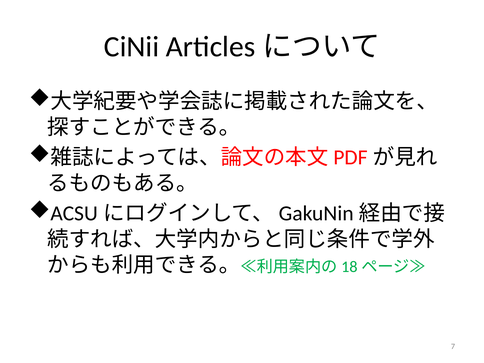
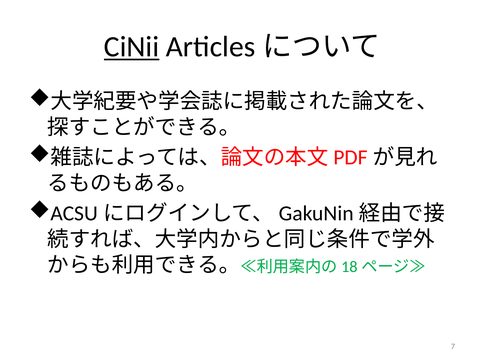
CiNii underline: none -> present (132, 47)
